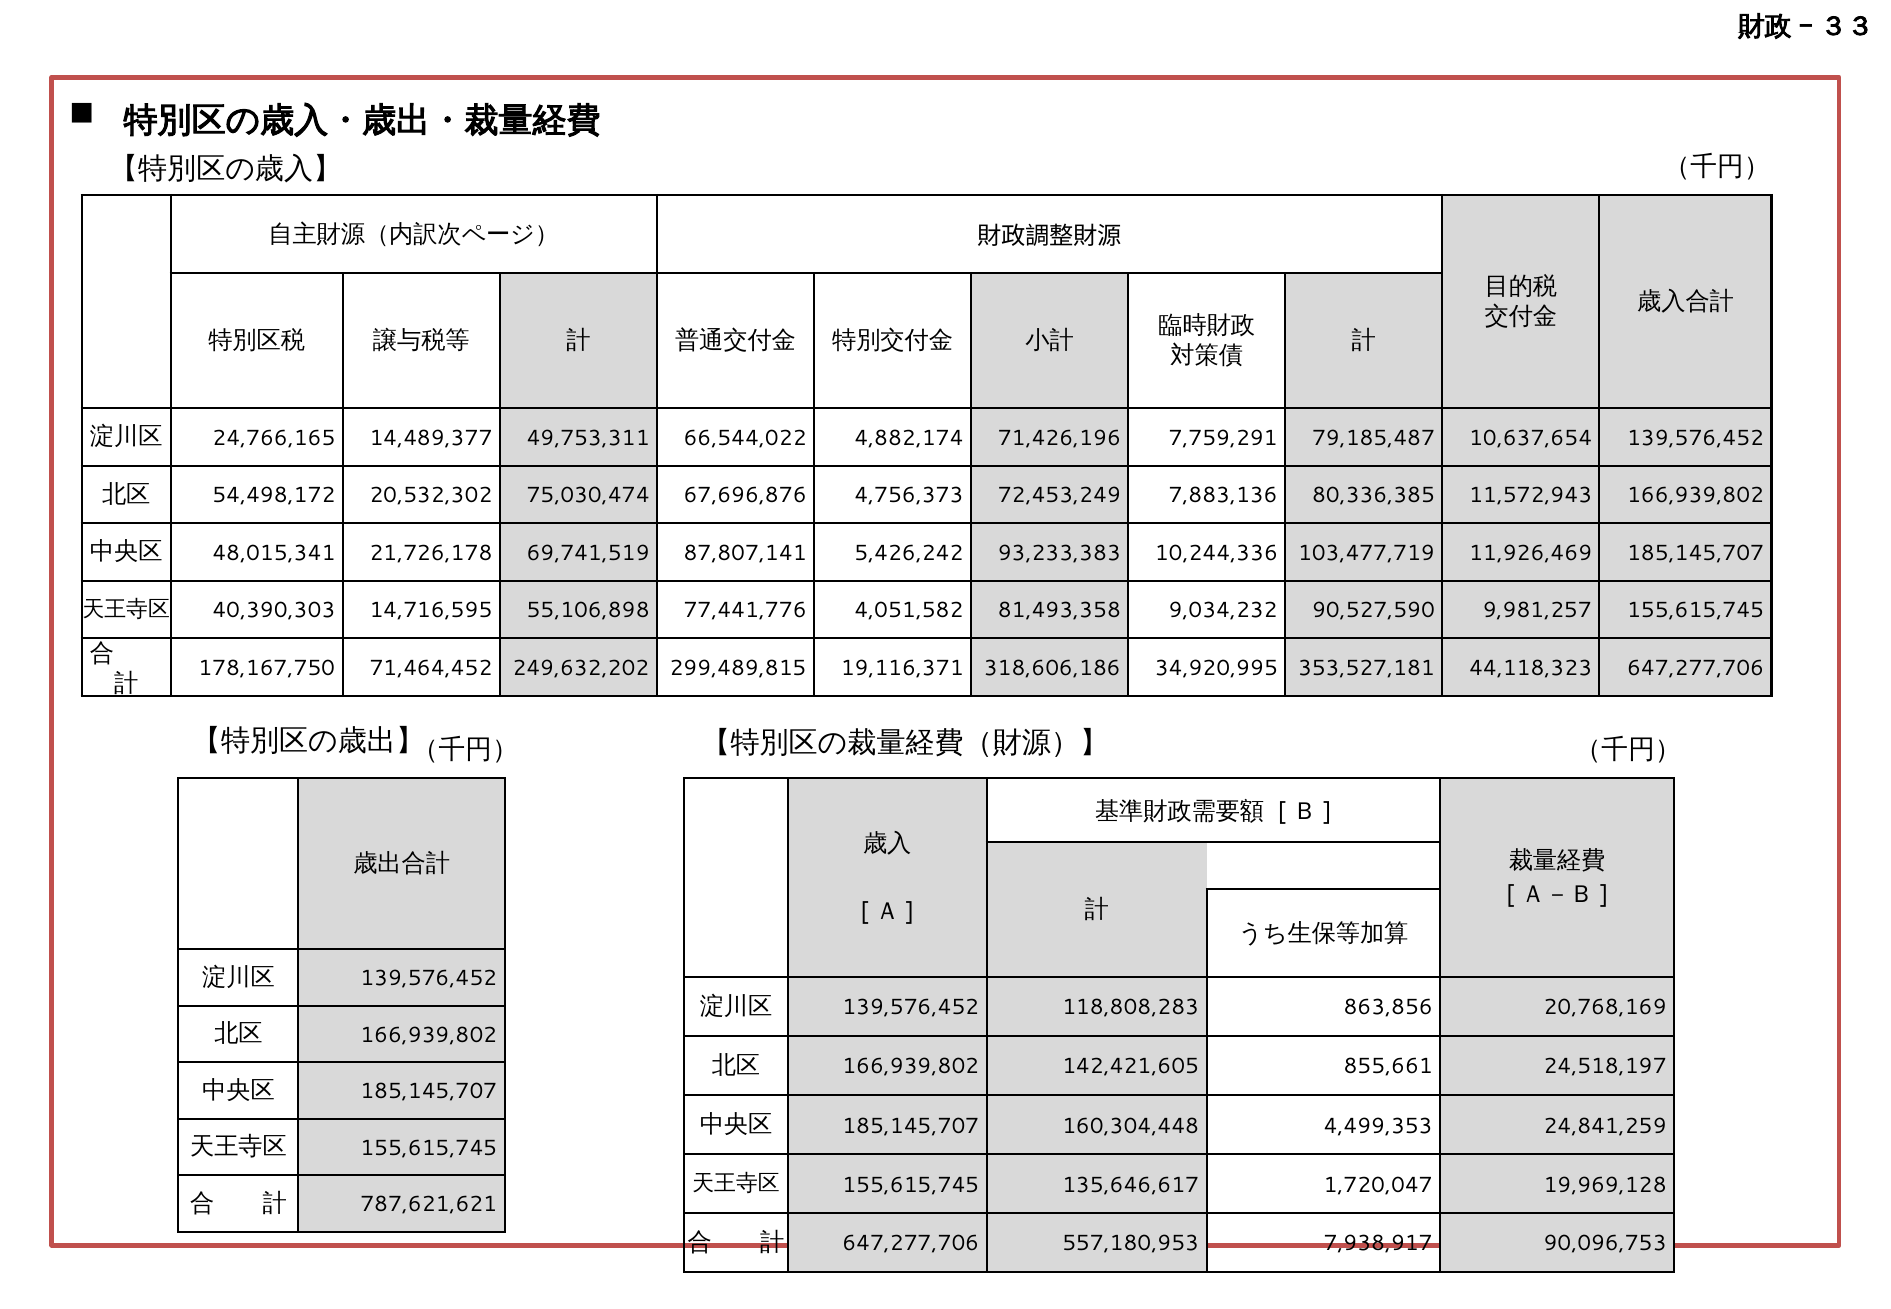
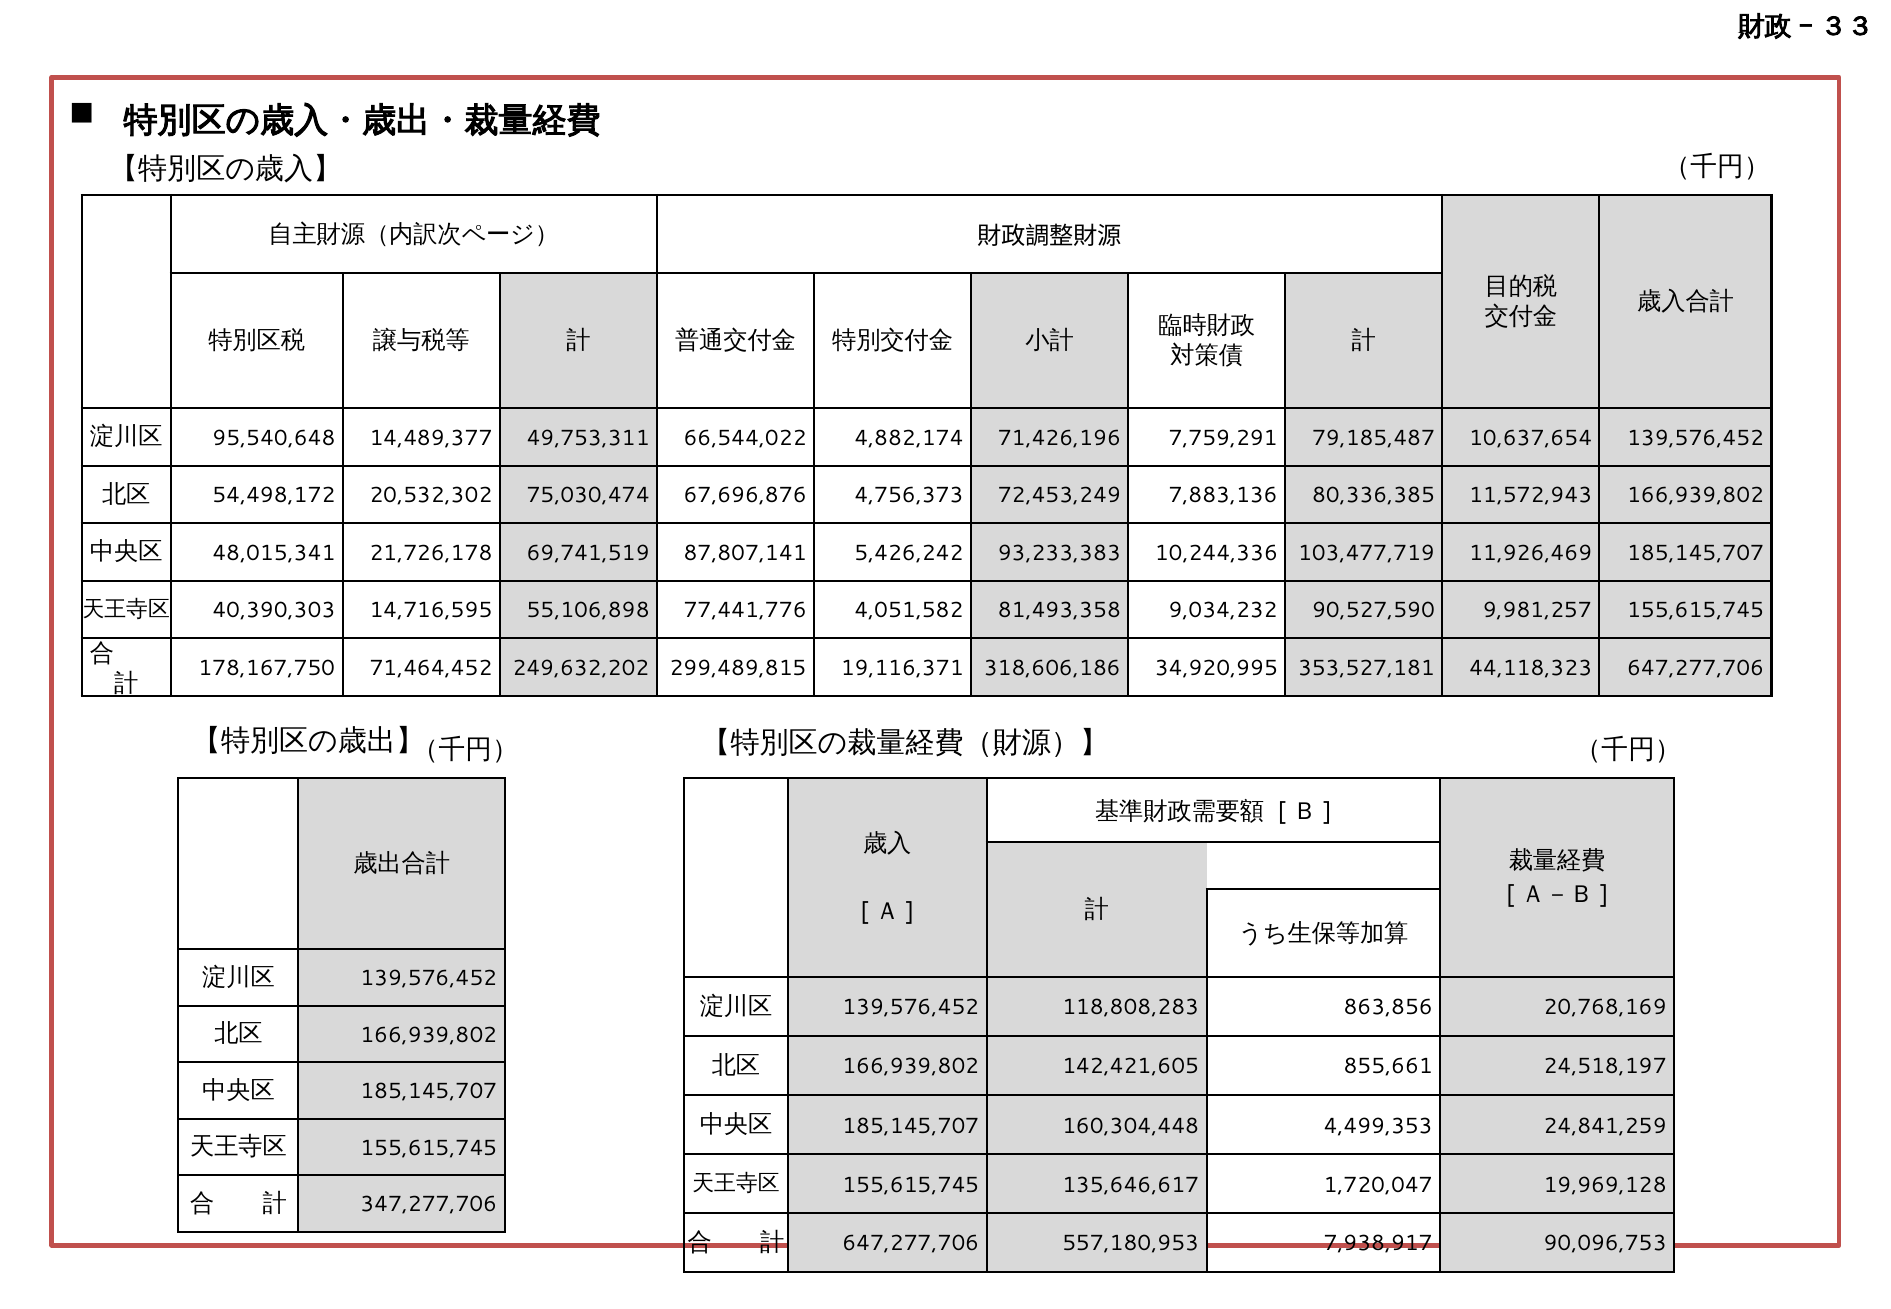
24,766,165: 24,766,165 -> 95,540,648 (274, 438)
787,621,621: 787,621,621 -> 347,277,706 (429, 1205)
